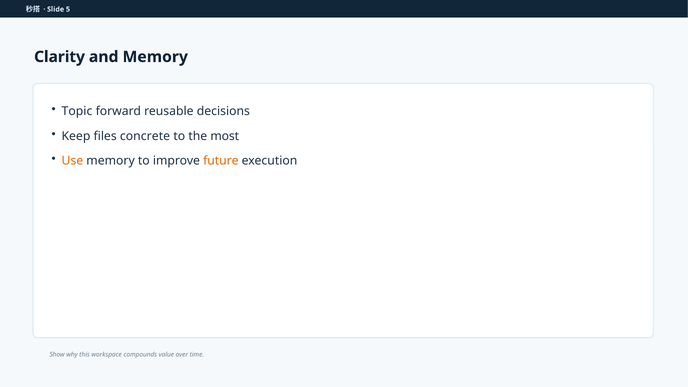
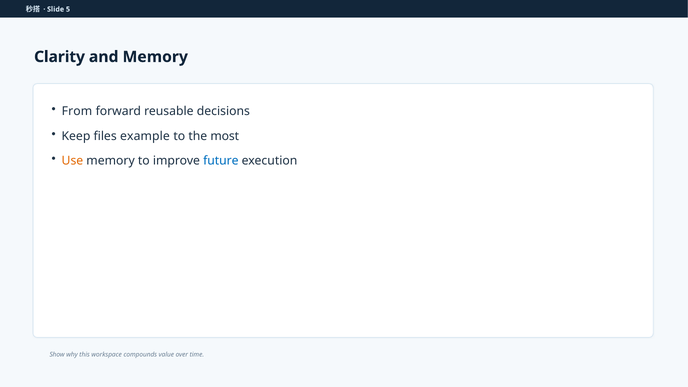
Topic: Topic -> From (77, 111)
concrete: concrete -> example (145, 136)
future colour: orange -> blue (221, 161)
